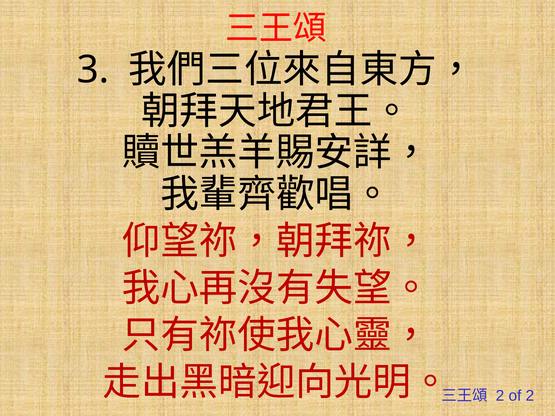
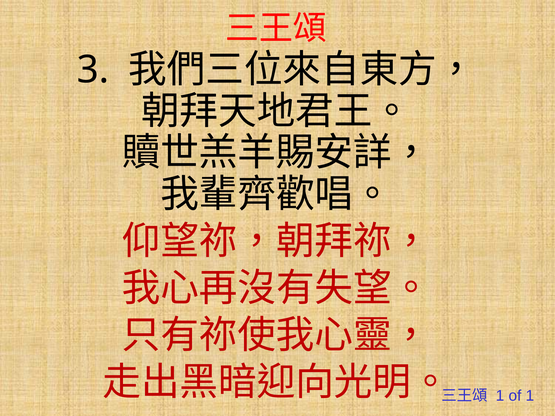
2: 2 -> 1 (500, 396)
of 2: 2 -> 1 (530, 396)
